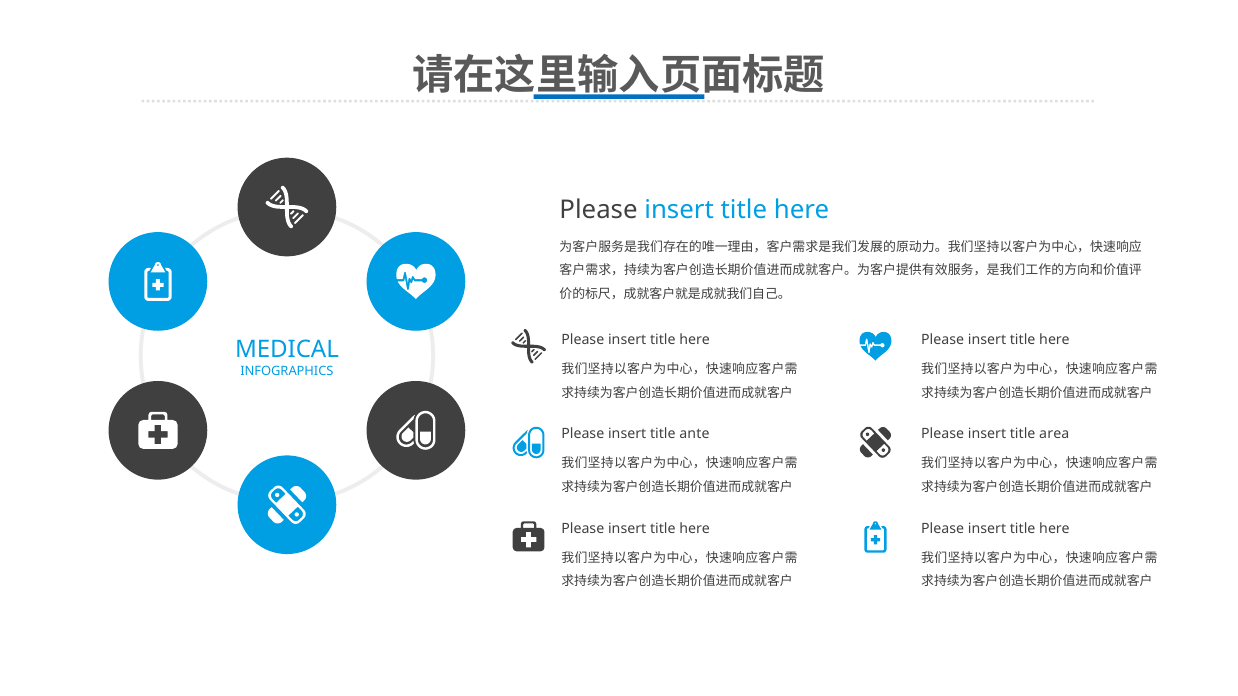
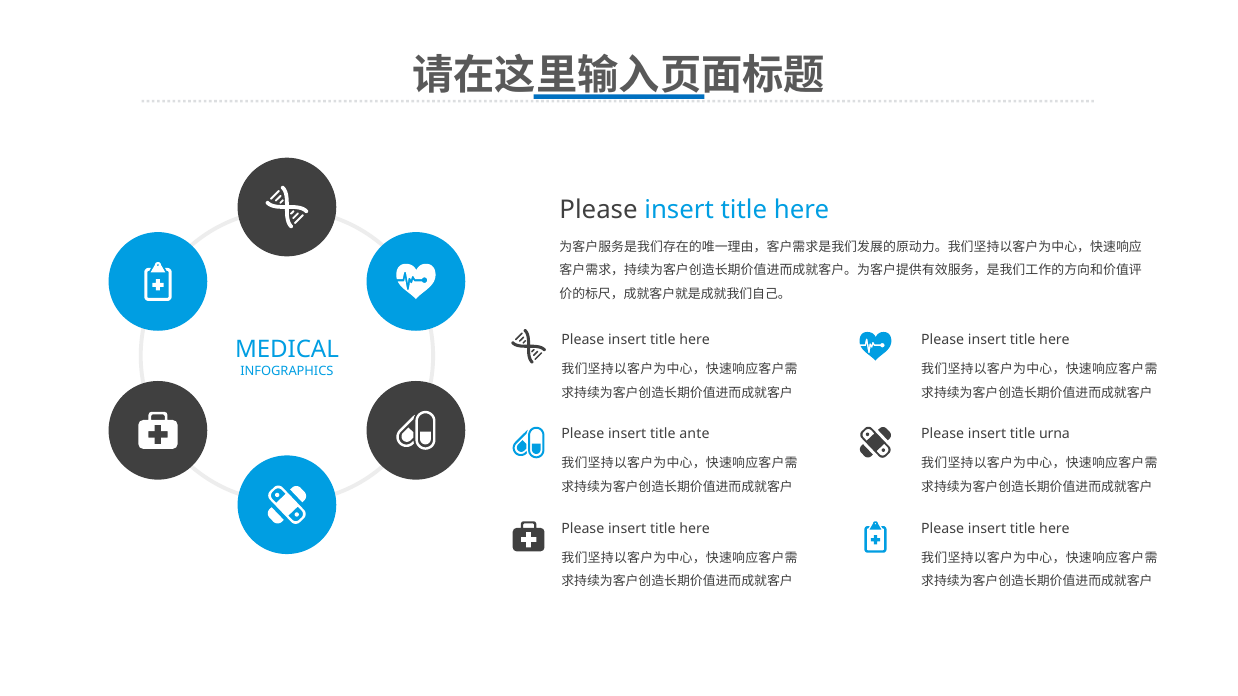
area: area -> urna (1054, 434)
